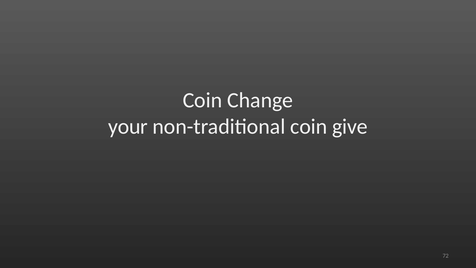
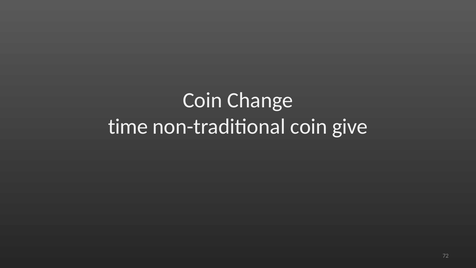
your: your -> time (128, 126)
